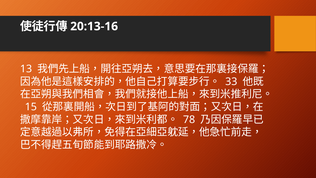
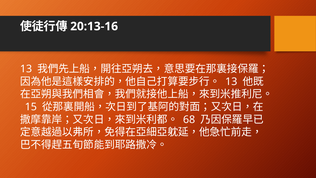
33: 33 -> 13 (231, 81)
78: 78 -> 68 (189, 119)
